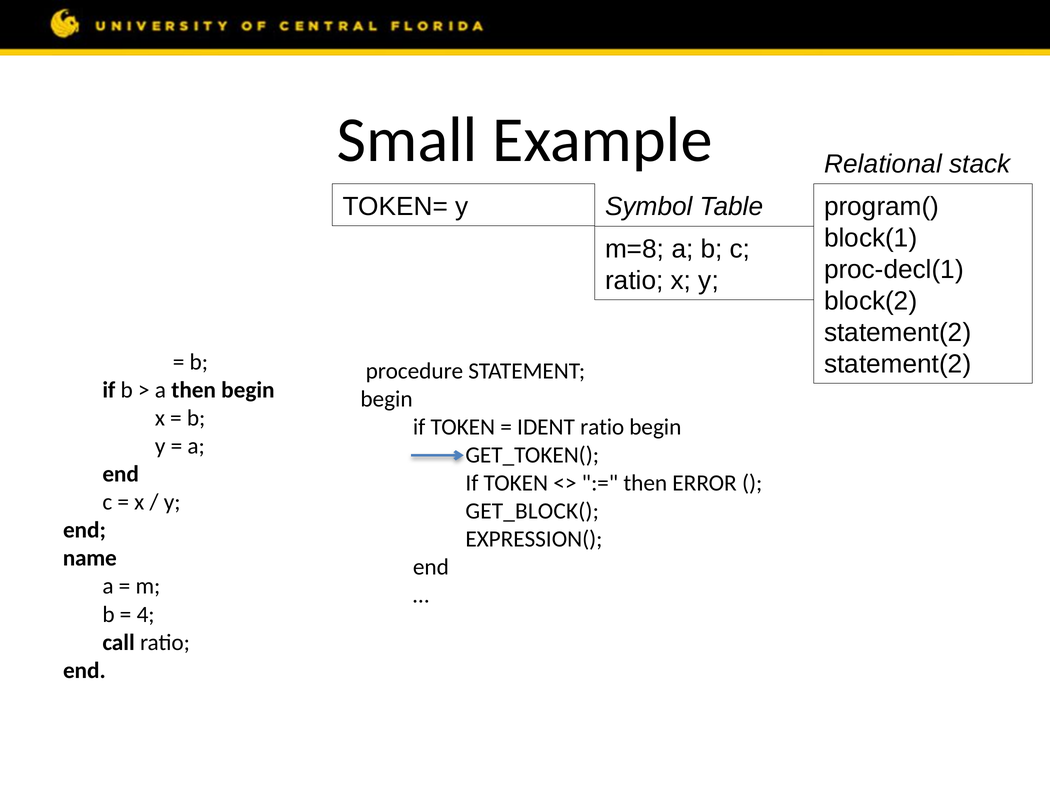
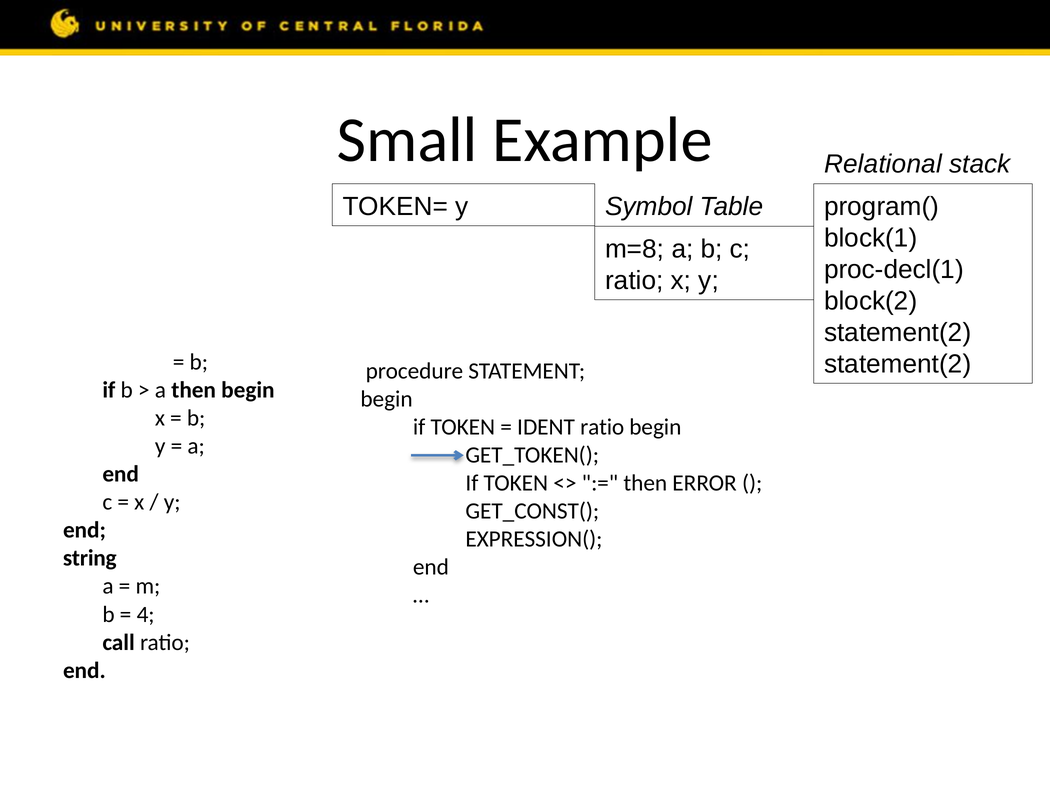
GET_BLOCK(: GET_BLOCK( -> GET_CONST( (532, 511)
name: name -> string (90, 558)
